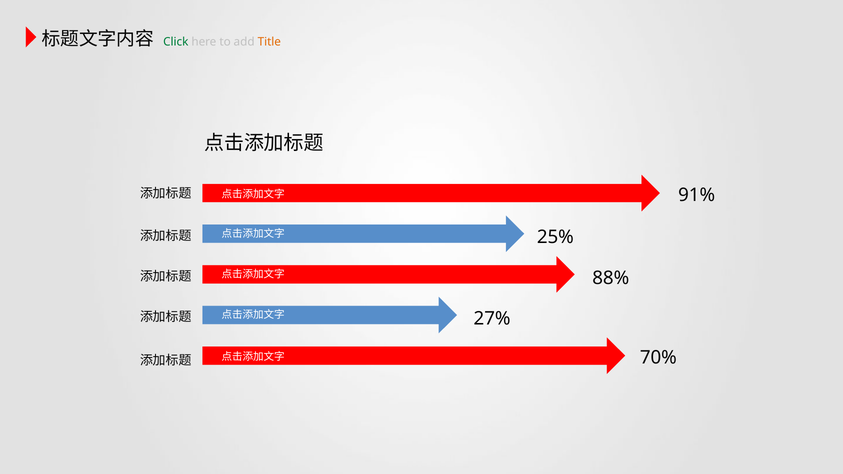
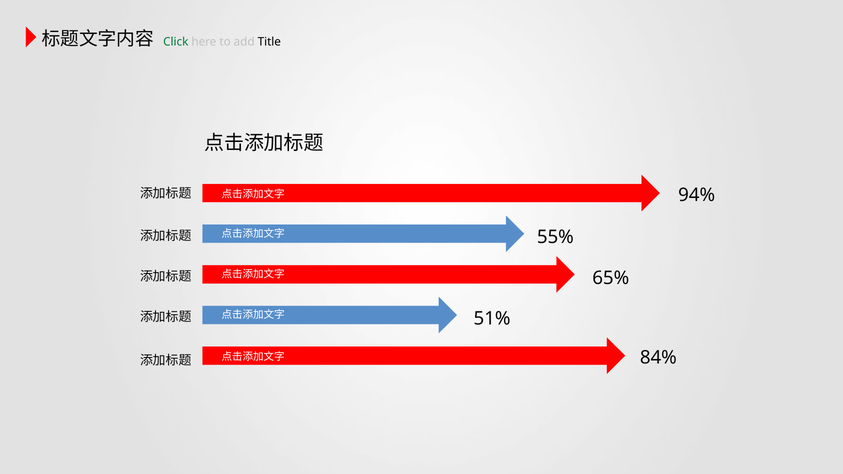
Title colour: orange -> black (269, 42)
91%: 91% -> 94% (697, 195)
25%: 25% -> 55% (555, 237)
88%: 88% -> 65% (611, 278)
27%: 27% -> 51% (492, 319)
70%: 70% -> 84% (658, 358)
